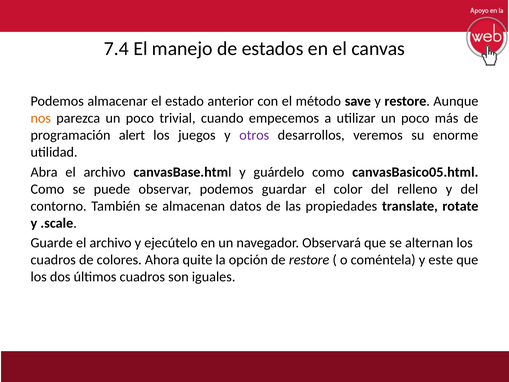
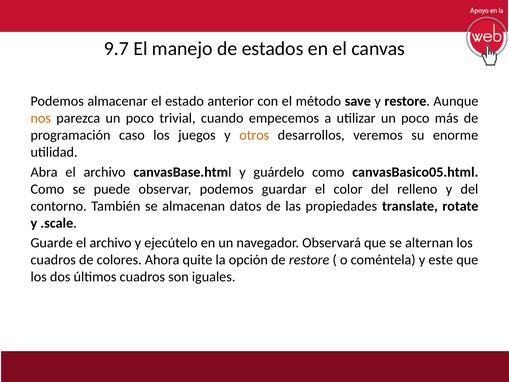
7.4: 7.4 -> 9.7 (116, 48)
alert: alert -> caso (132, 135)
otros colour: purple -> orange (254, 135)
